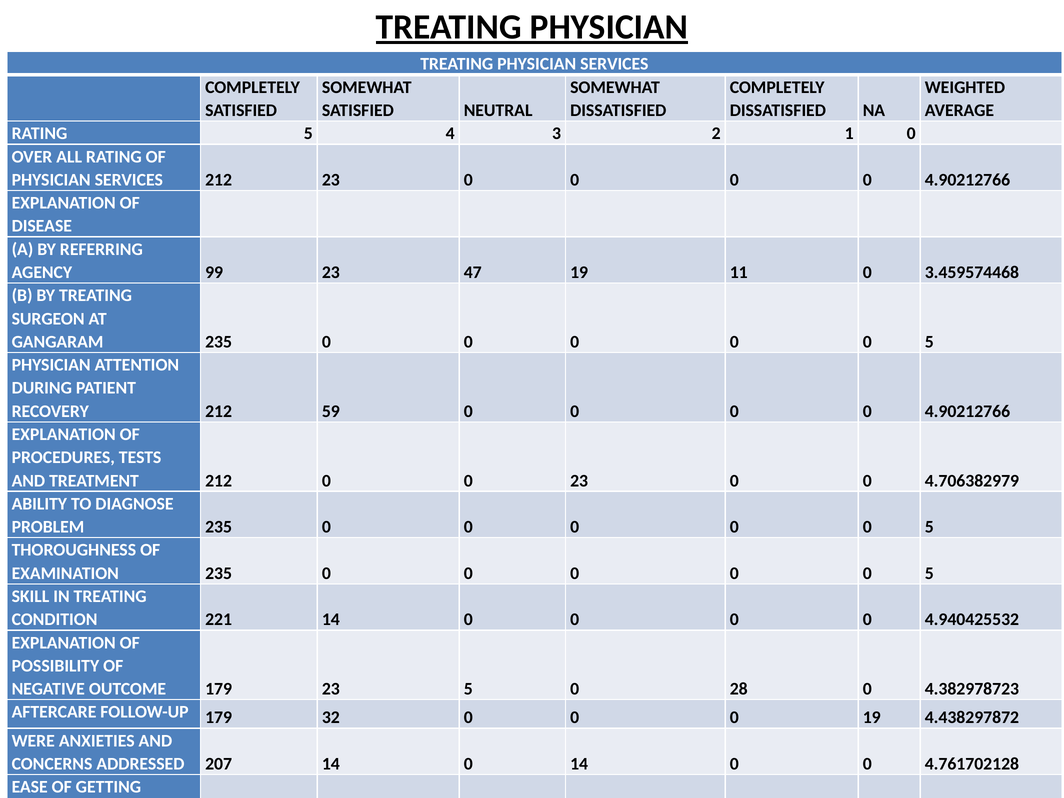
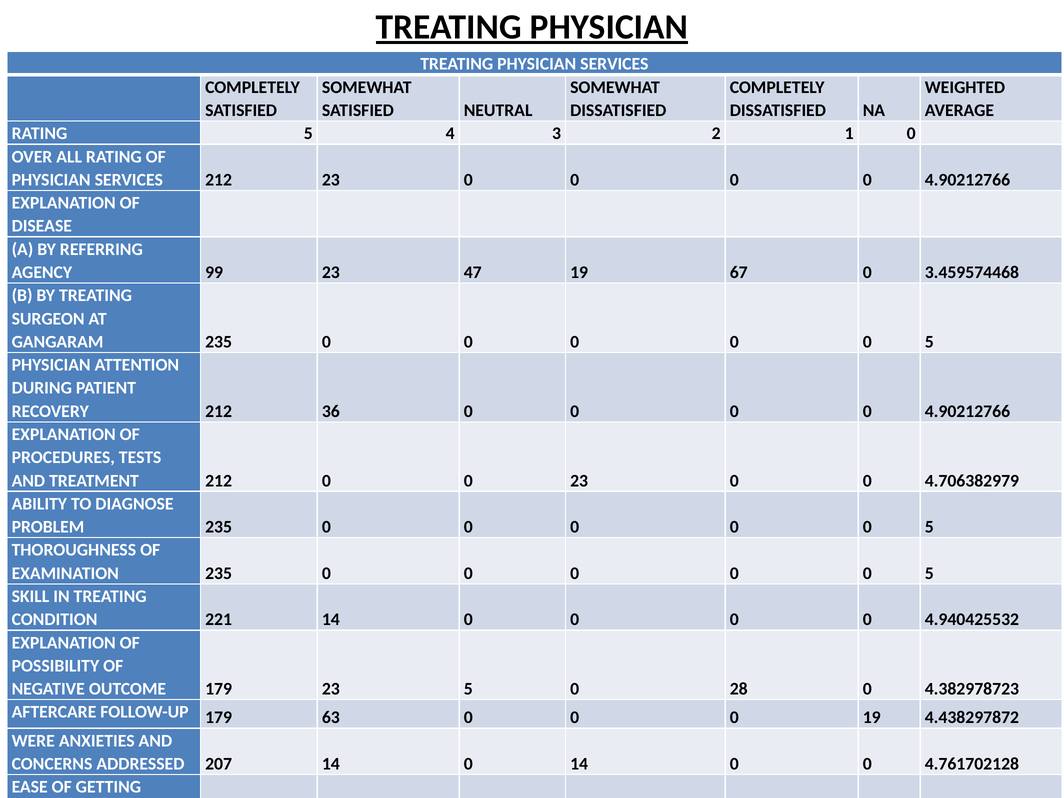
11: 11 -> 67 (739, 272)
59: 59 -> 36 (331, 411)
32: 32 -> 63 (331, 718)
